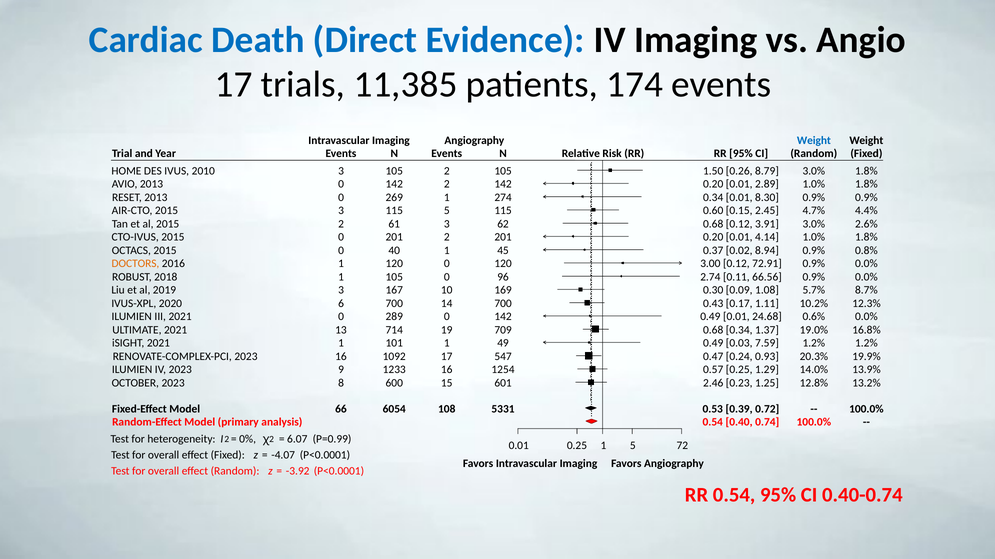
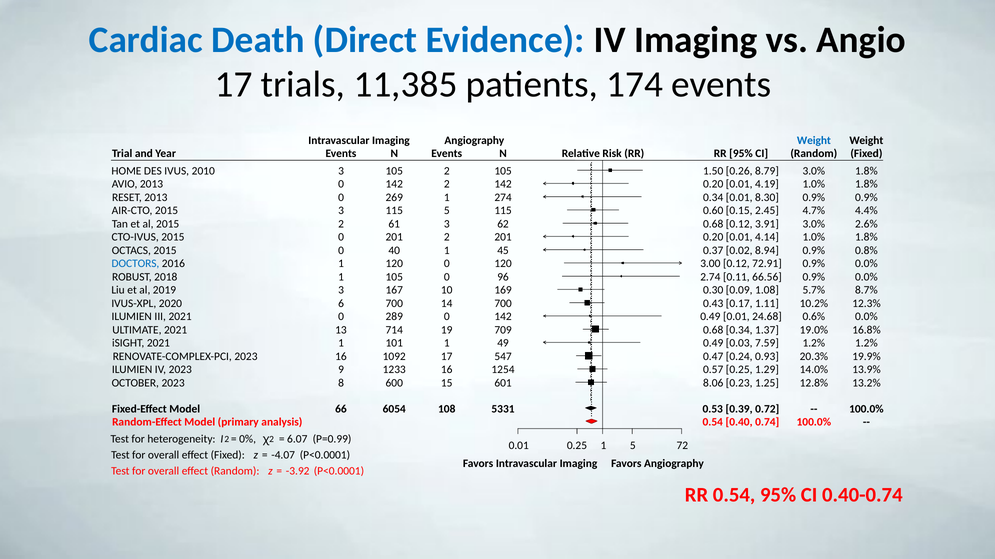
2.89: 2.89 -> 4.19 (767, 184)
DOCTORS colour: orange -> blue (135, 264)
2.46: 2.46 -> 8.06 (713, 383)
